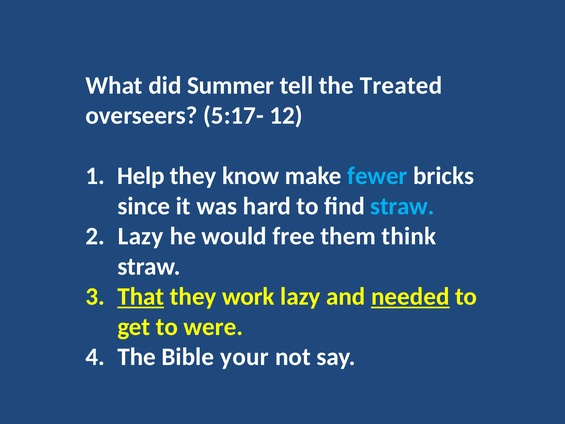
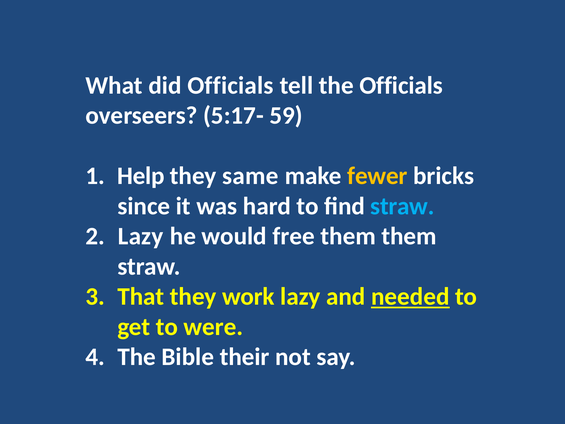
did Summer: Summer -> Officials (230, 85)
the Treated: Treated -> Officials (401, 85)
12: 12 -> 59 (286, 116)
know: know -> same (250, 176)
fewer colour: light blue -> yellow (377, 176)
them think: think -> them (409, 236)
That underline: present -> none (141, 296)
your: your -> their (245, 357)
